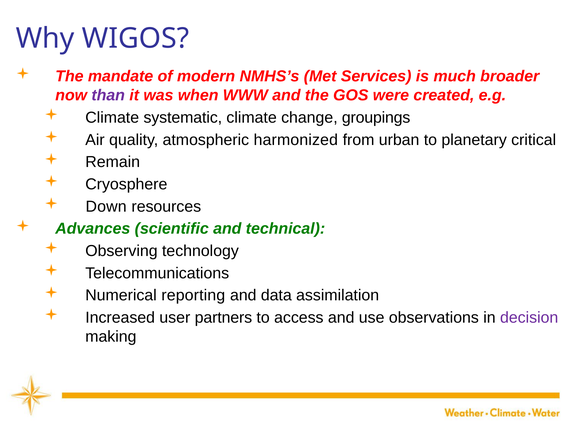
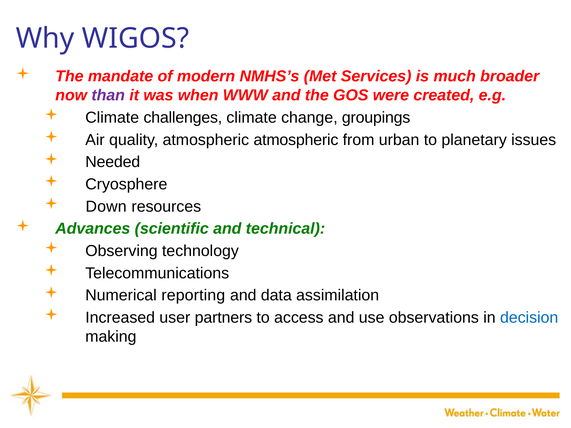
systematic: systematic -> challenges (183, 118)
atmospheric harmonized: harmonized -> atmospheric (296, 140)
critical: critical -> issues (534, 140)
Remain: Remain -> Needed (113, 162)
decision colour: purple -> blue (529, 318)
